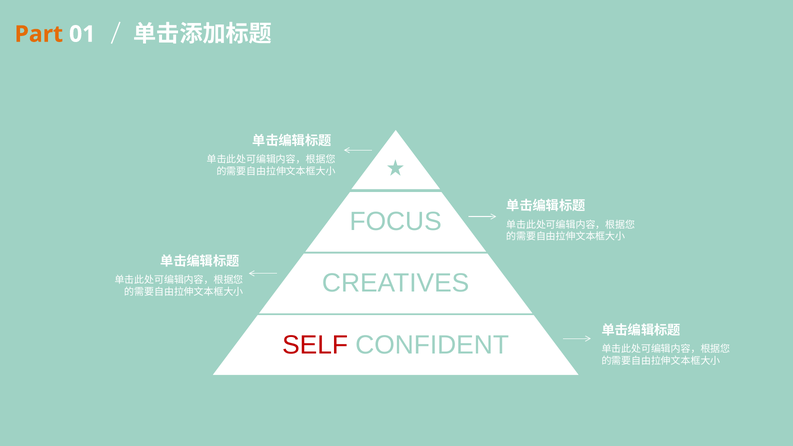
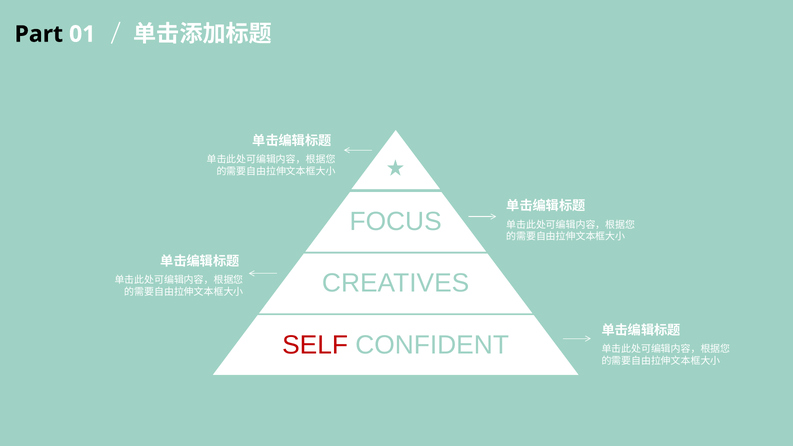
Part colour: orange -> black (39, 34)
